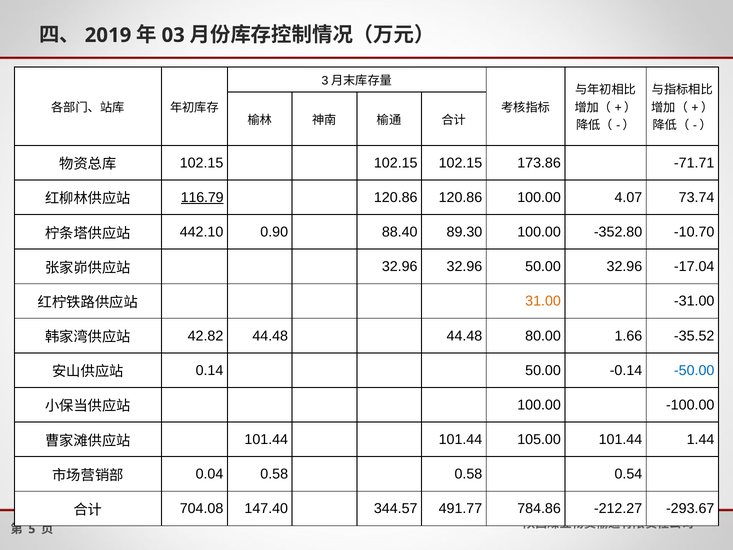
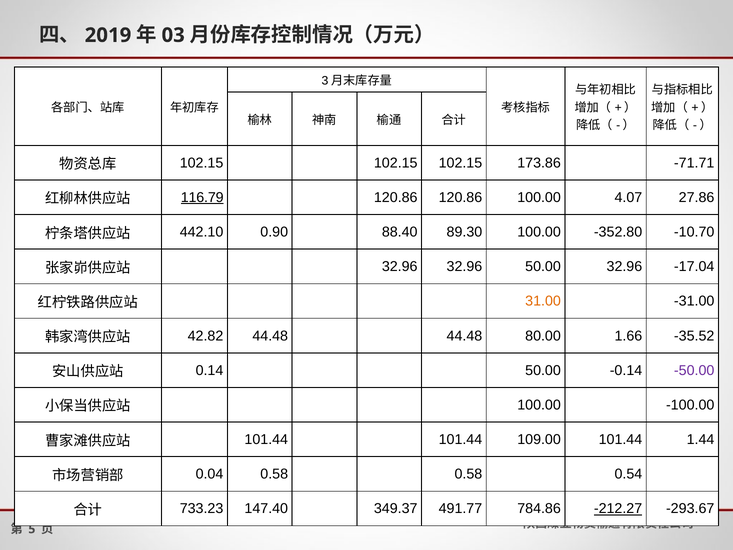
73.74: 73.74 -> 27.86 (697, 197)
-50.00 colour: blue -> purple (694, 370)
105.00: 105.00 -> 109.00 (539, 439)
704.08: 704.08 -> 733.23 (202, 509)
344.57: 344.57 -> 349.37 (396, 509)
-212.27 underline: none -> present (618, 509)
